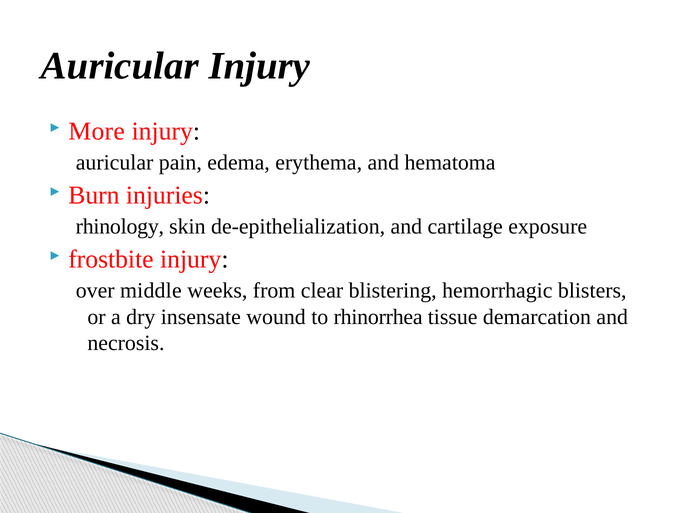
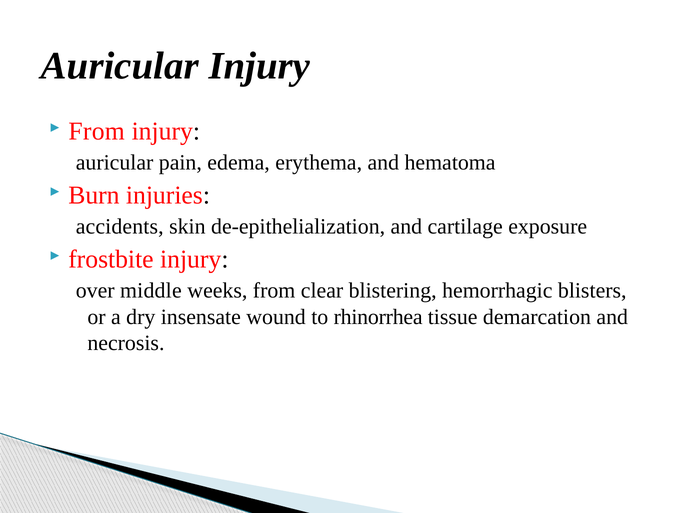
More: More -> From (97, 131)
rhinology: rhinology -> accidents (120, 227)
